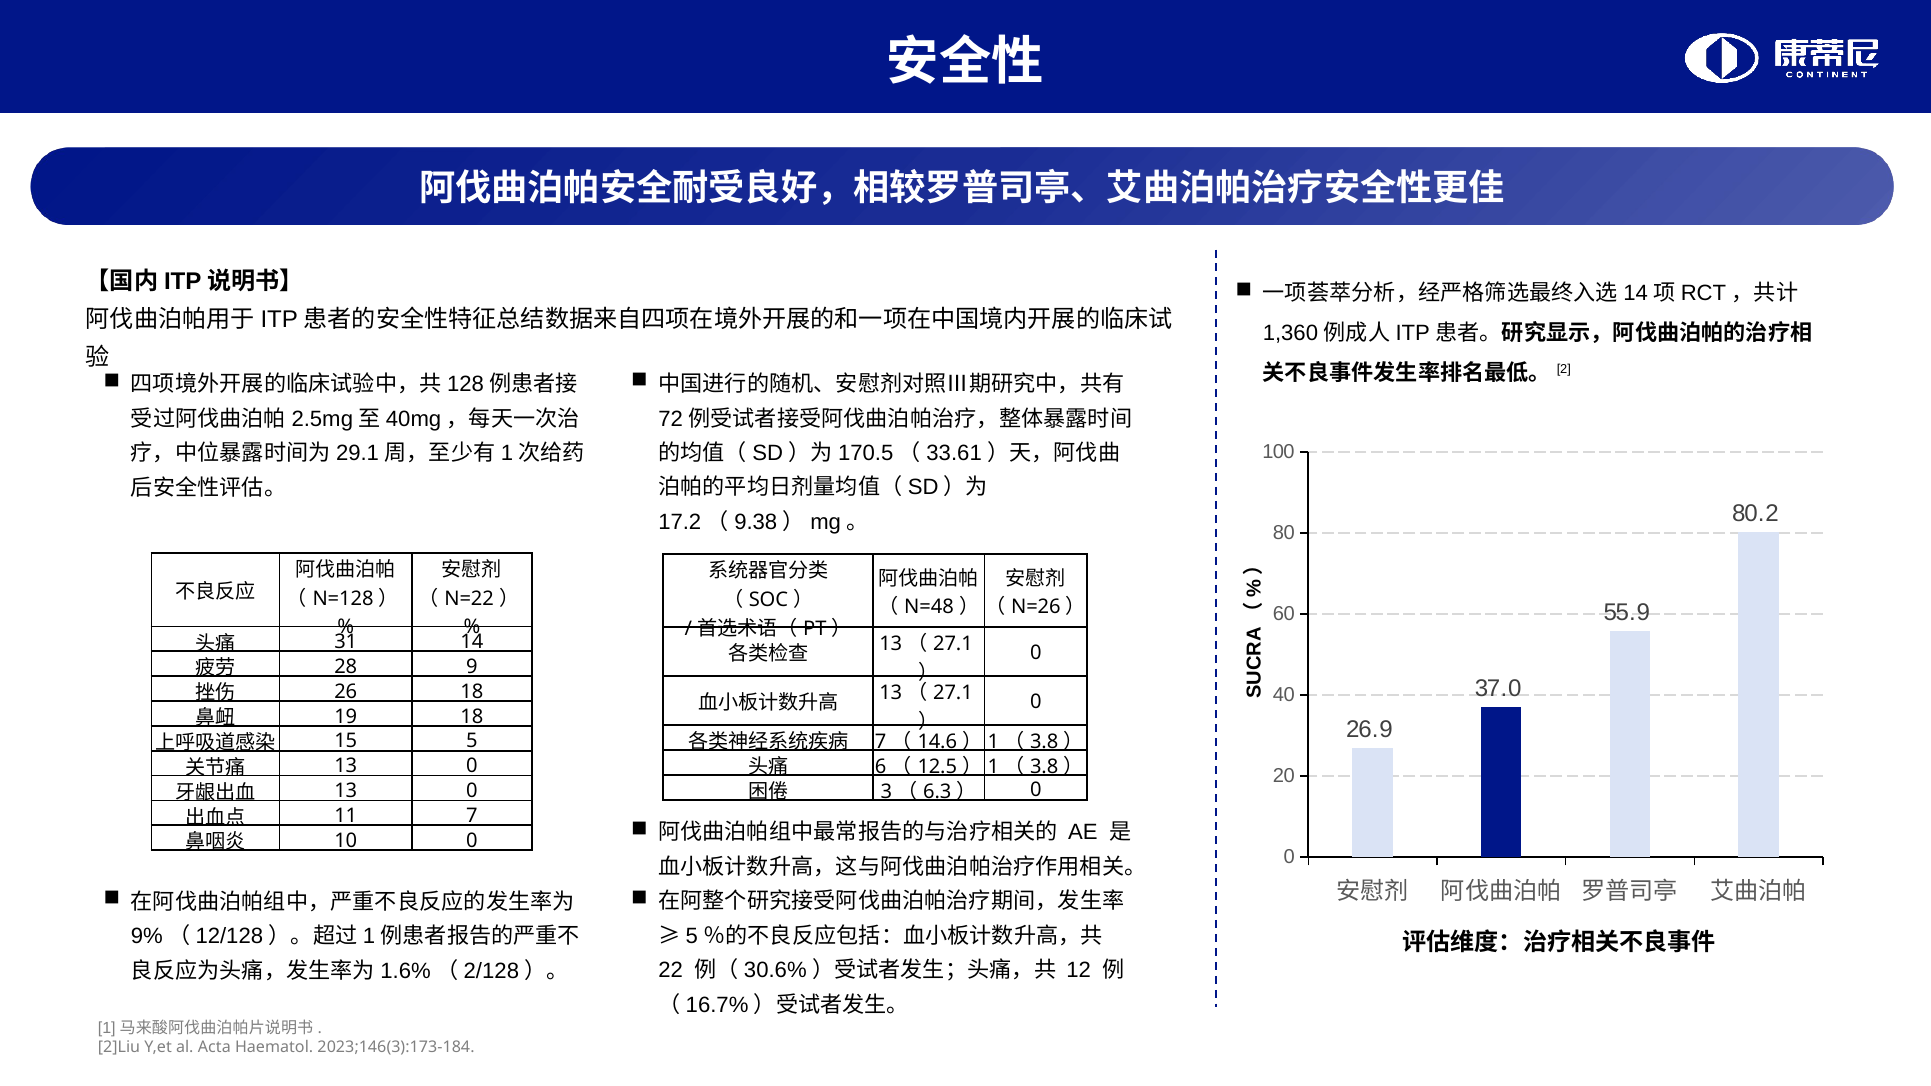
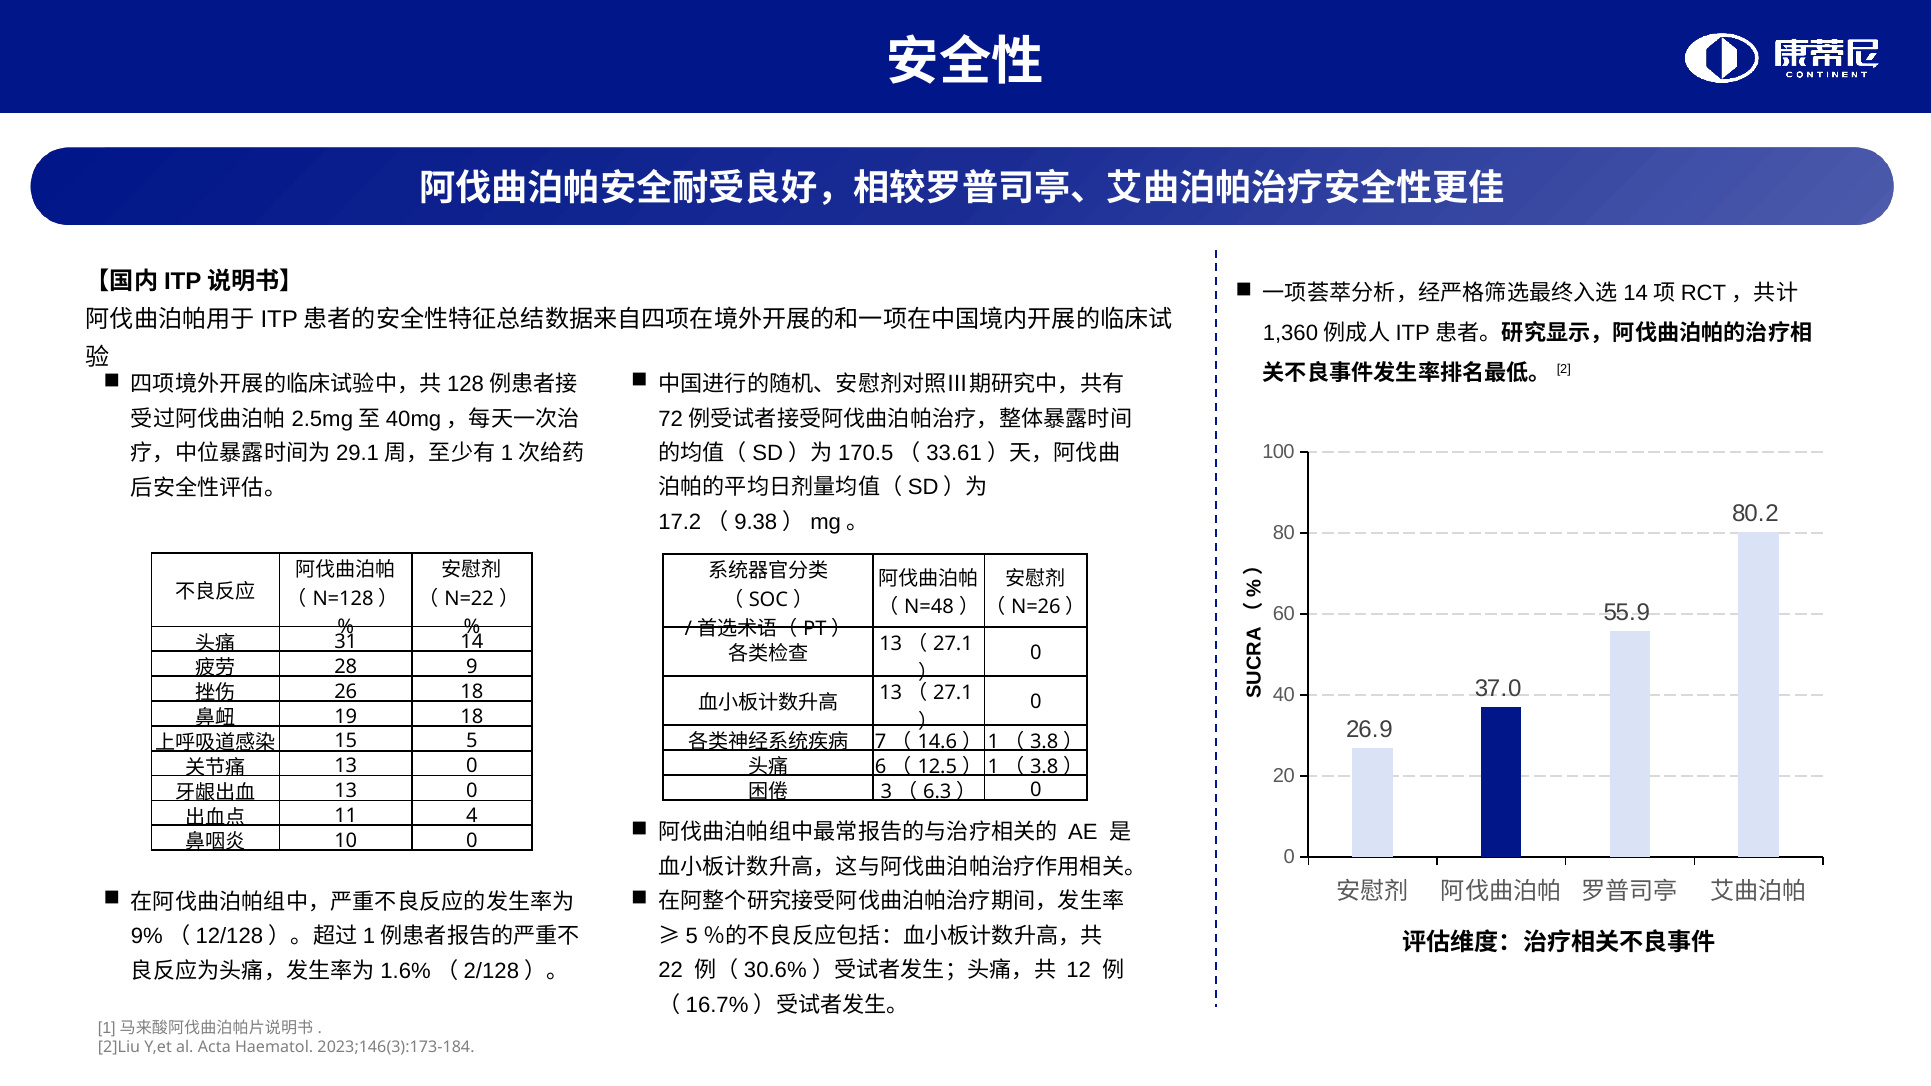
11 7: 7 -> 4 (472, 816)
